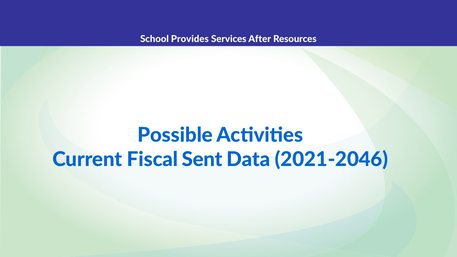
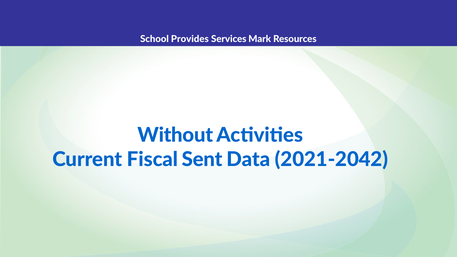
After: After -> Mark (260, 39)
Possible: Possible -> Without (175, 135)
2021-2046: 2021-2046 -> 2021-2042 (331, 160)
